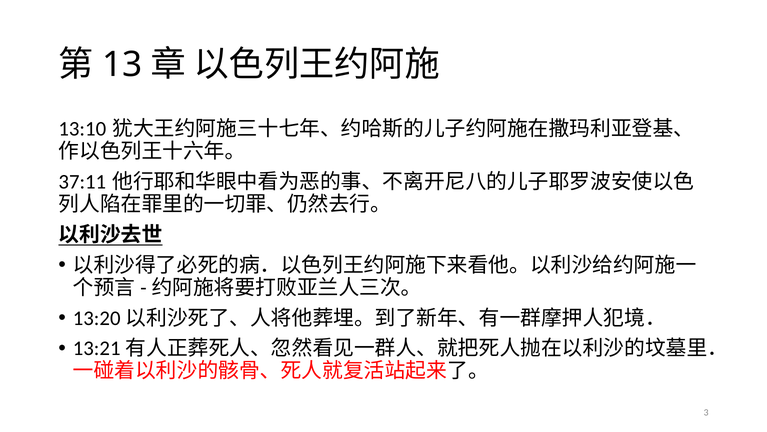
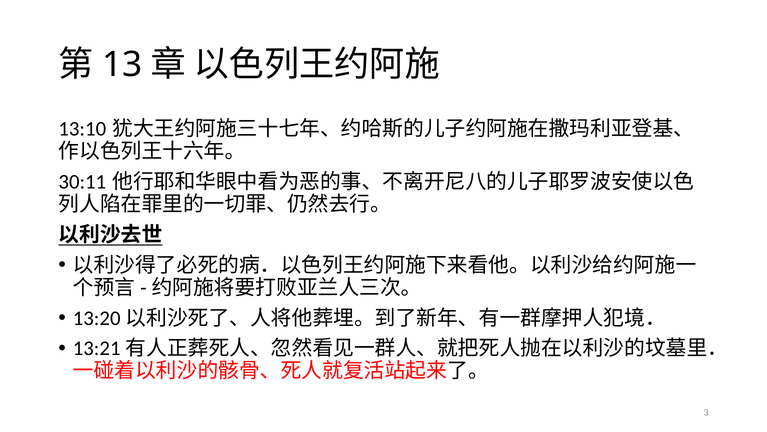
37:11: 37:11 -> 30:11 (82, 182)
